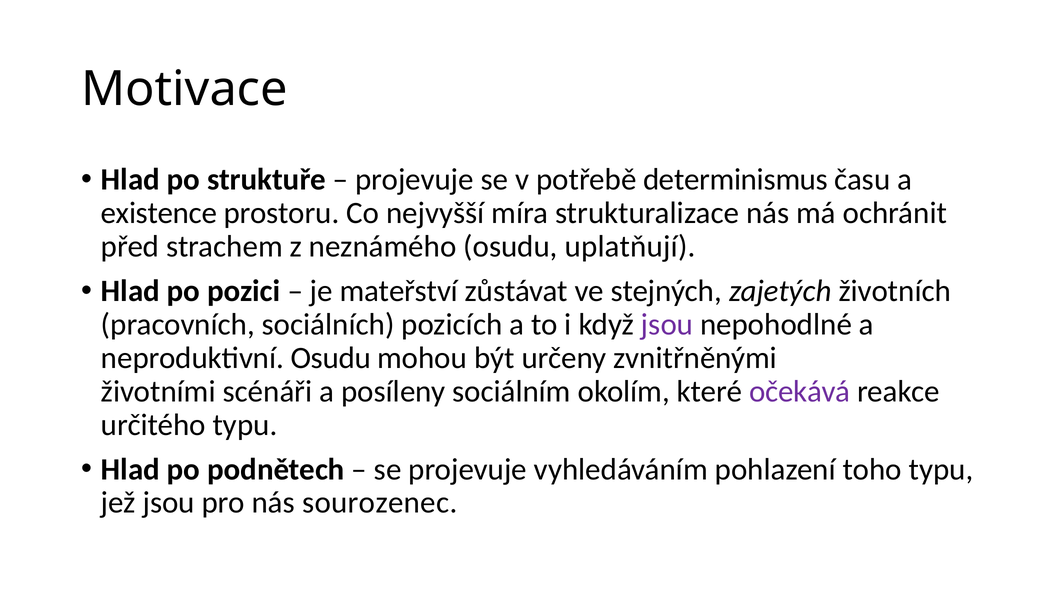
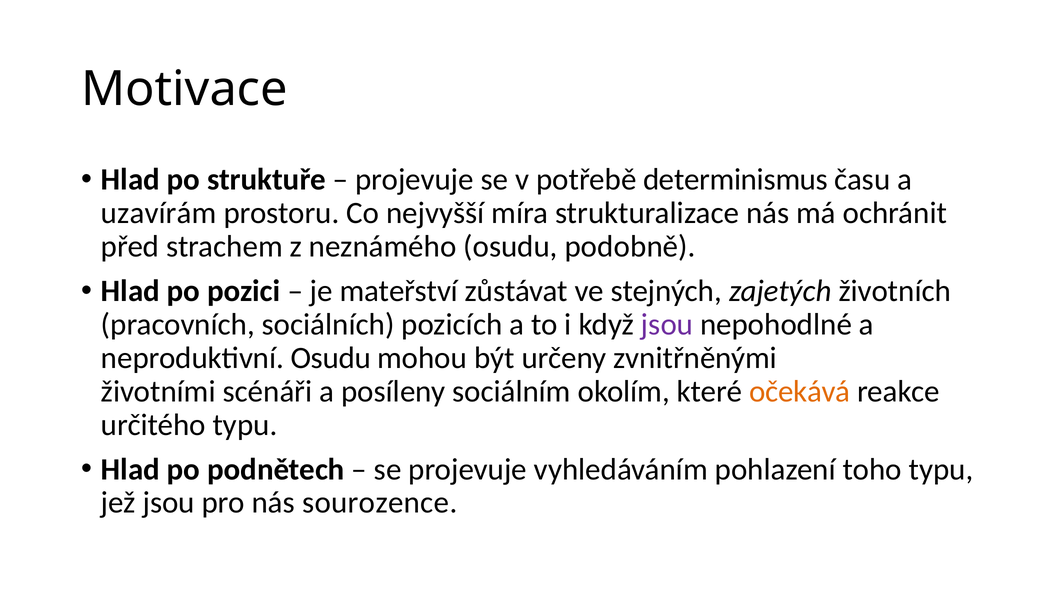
existence: existence -> uzavírám (159, 213)
uplatňují: uplatňují -> podobně (630, 247)
očekává colour: purple -> orange (800, 391)
sourozenec: sourozenec -> sourozence (380, 503)
